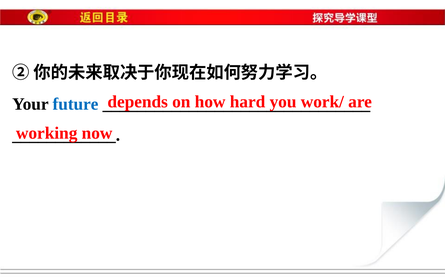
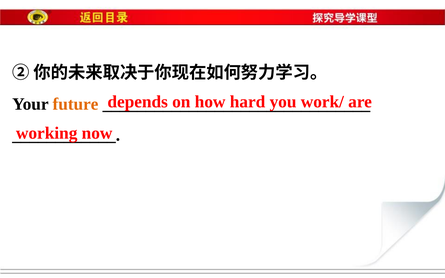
future colour: blue -> orange (75, 104)
